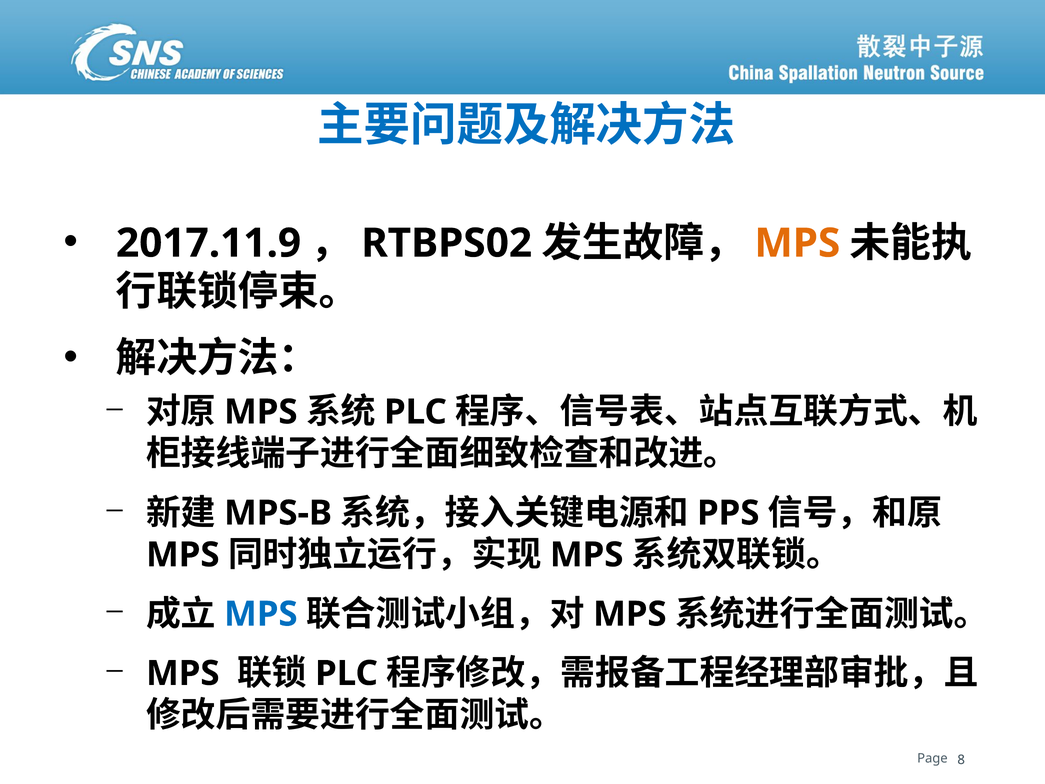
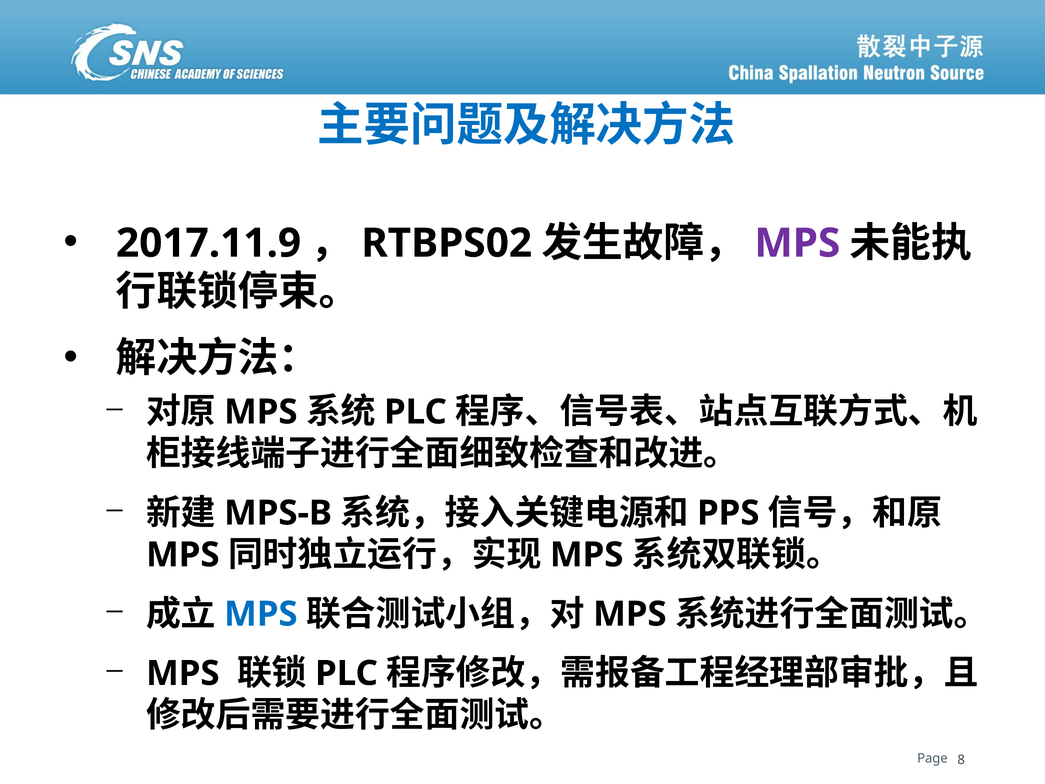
MPS colour: orange -> purple (797, 243)
